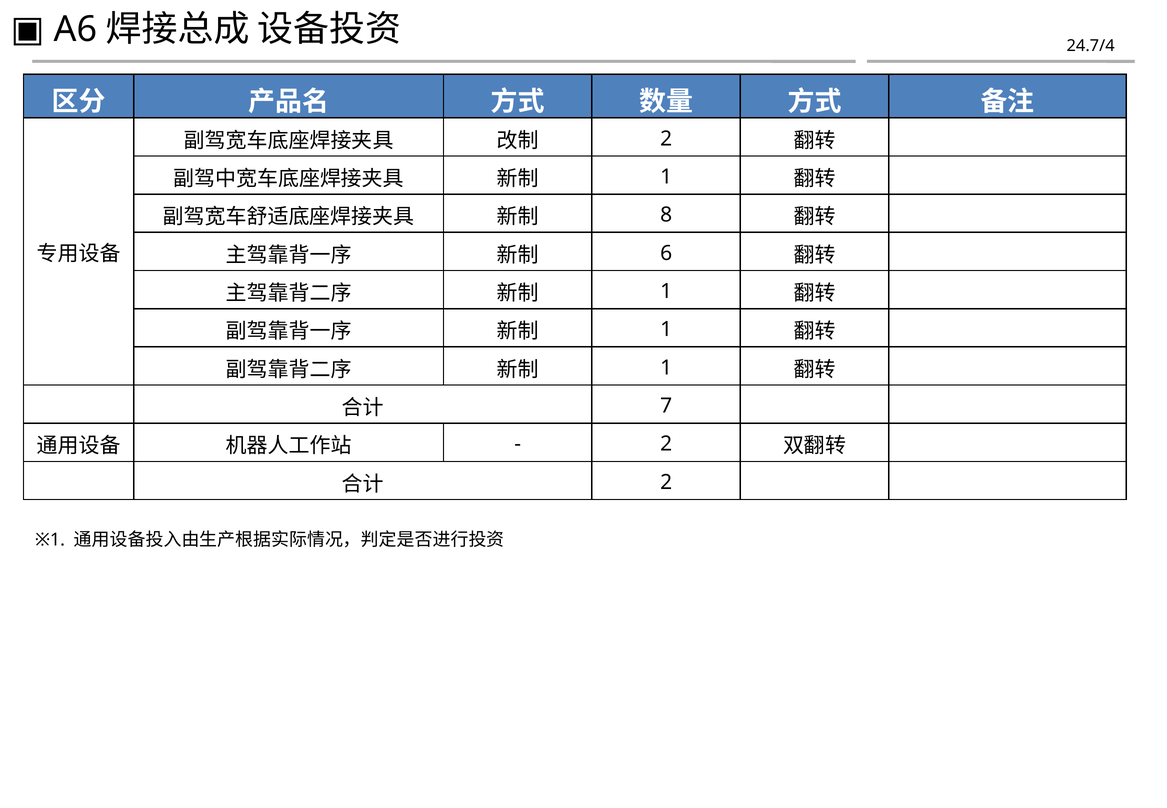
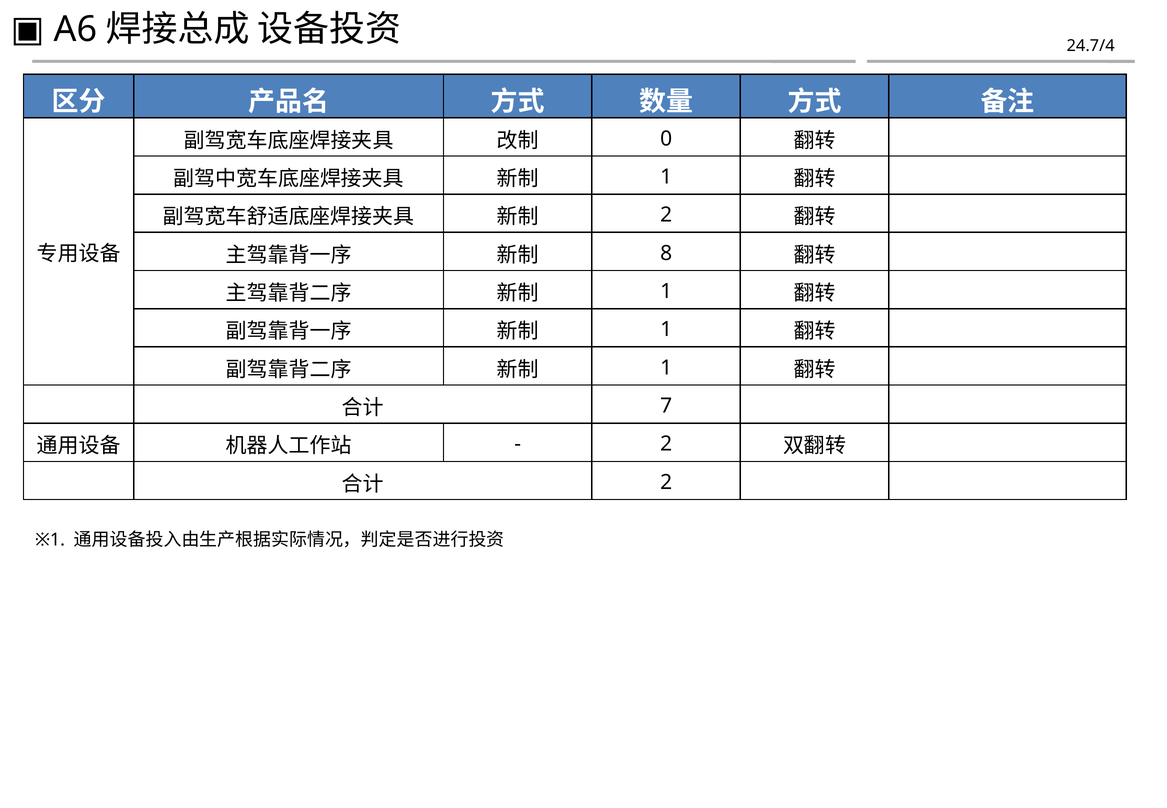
2: 2 -> 0 (666, 139)
8: 8 -> 2 (666, 215)
6: 6 -> 8 (666, 253)
